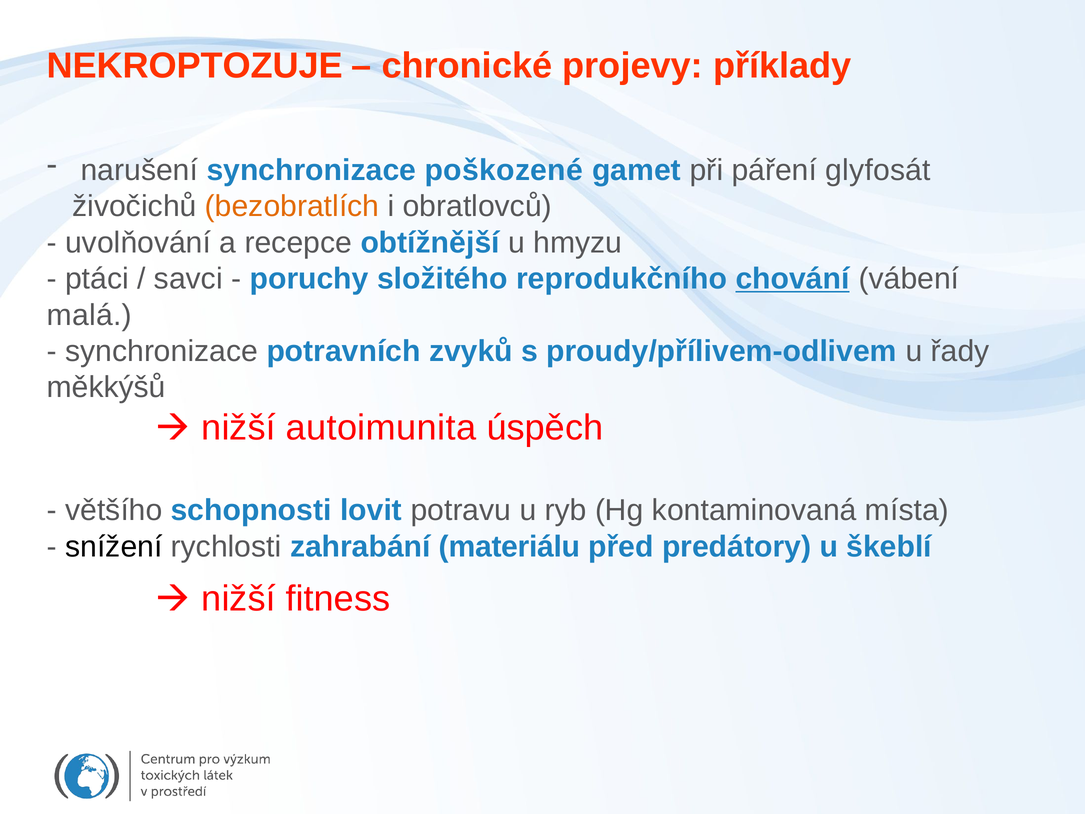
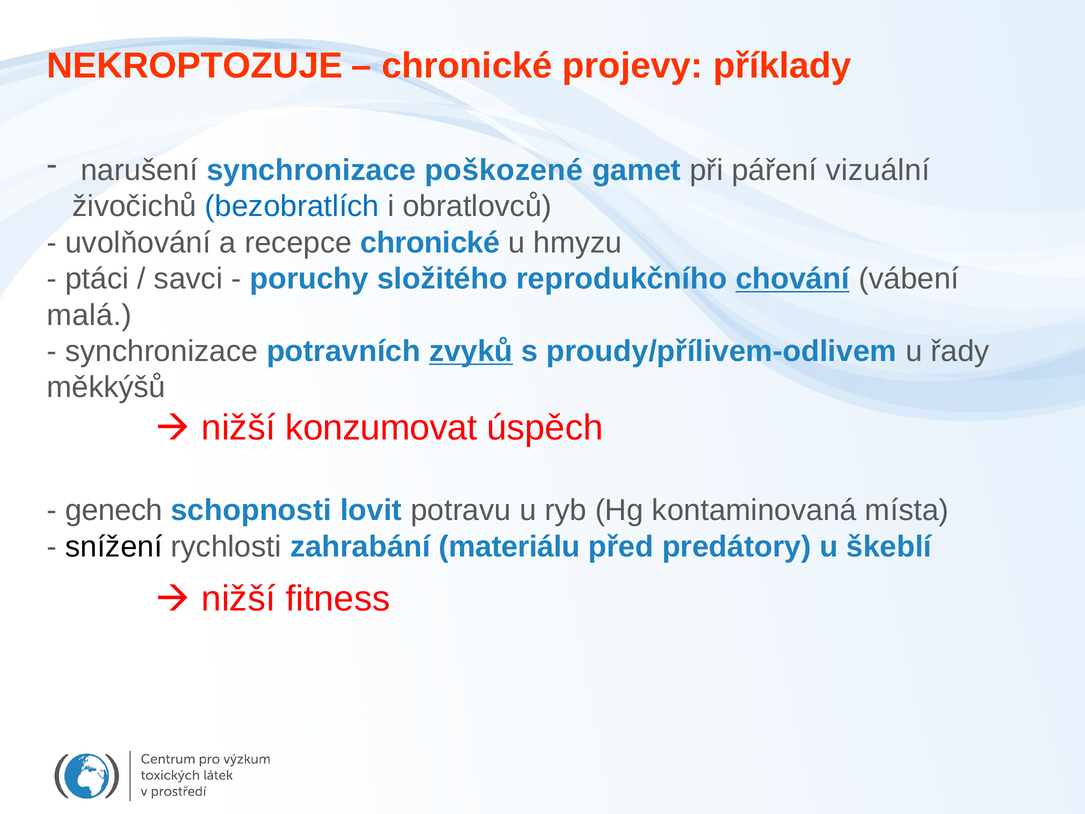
glyfosát: glyfosát -> vizuální (878, 170)
bezobratlích colour: orange -> blue (292, 206)
recepce obtížnější: obtížnější -> chronické (430, 243)
zvyků underline: none -> present (471, 351)
autoimunita: autoimunita -> konzumovat (381, 428)
většího: většího -> genech (114, 510)
